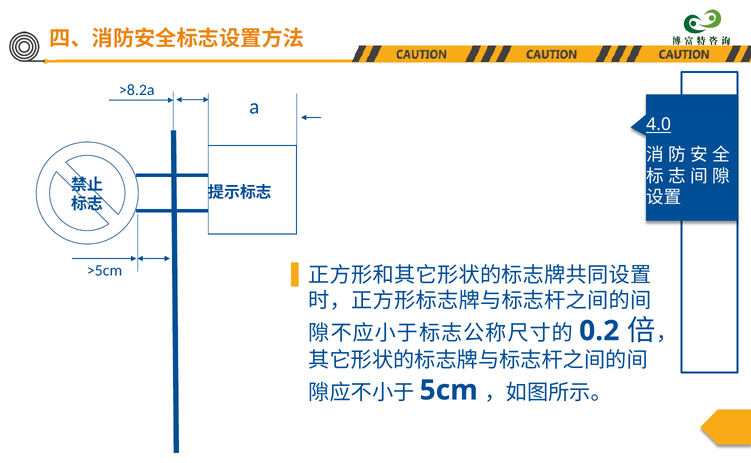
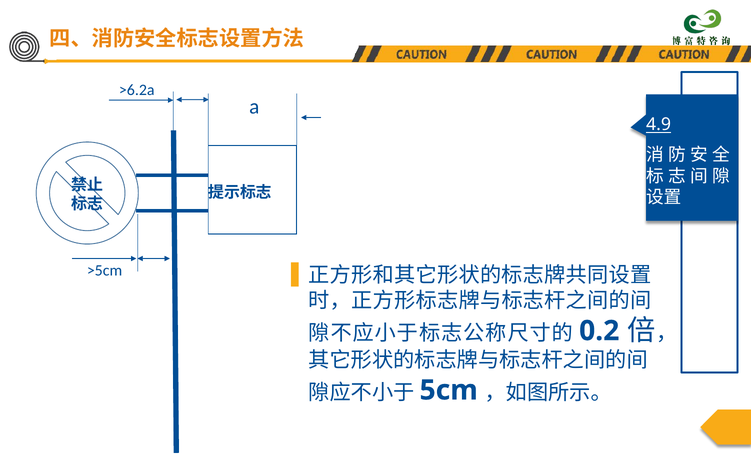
>8.2a: >8.2a -> >6.2a (137, 90)
4.0: 4.0 -> 4.9 (659, 125)
